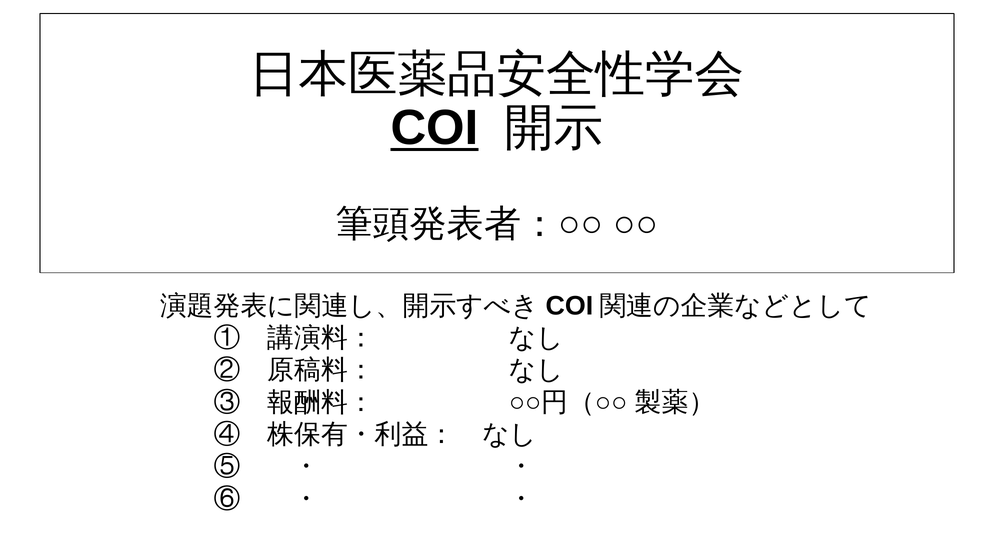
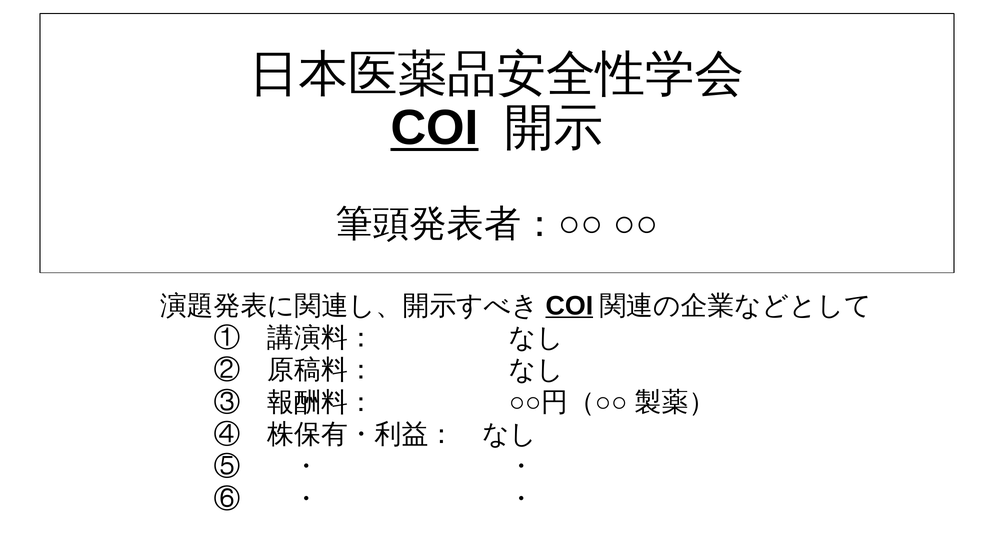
COI underline: none -> present (569, 306)
